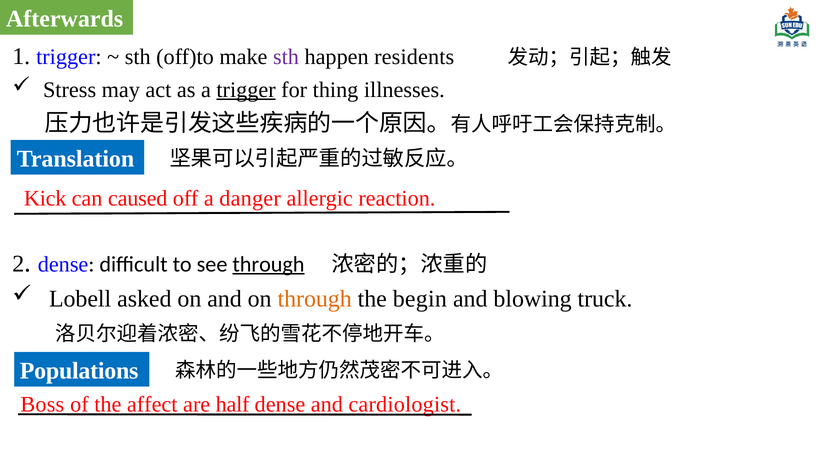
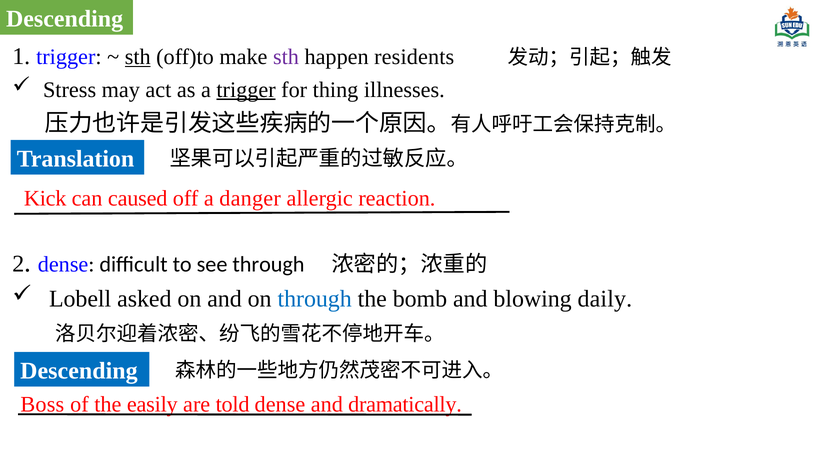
Afterwards: Afterwards -> Descending (65, 19)
sth underline: none -> present (138, 57)
through underline: present -> none (268, 264)
through colour: orange -> blue (315, 299)
begin: begin -> bomb (420, 299)
truck: truck -> daily (605, 299)
Populations: Populations -> Descending (79, 371)
affect: affect -> easily (152, 405)
half: half -> told (233, 405)
cardiologist: cardiologist -> dramatically (405, 405)
